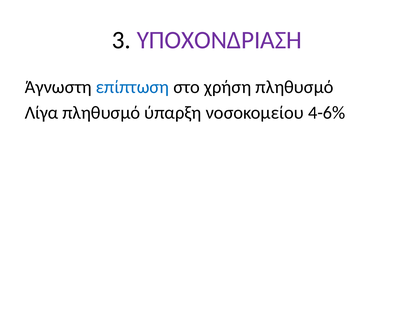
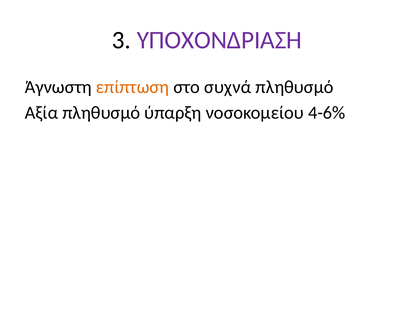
επίπτωση colour: blue -> orange (133, 87)
χρήση: χρήση -> συχνά (228, 87)
Λίγα: Λίγα -> Αξία (41, 113)
